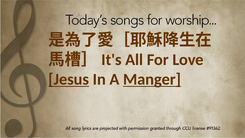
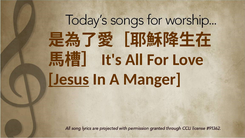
Manger underline: present -> none (152, 79)
